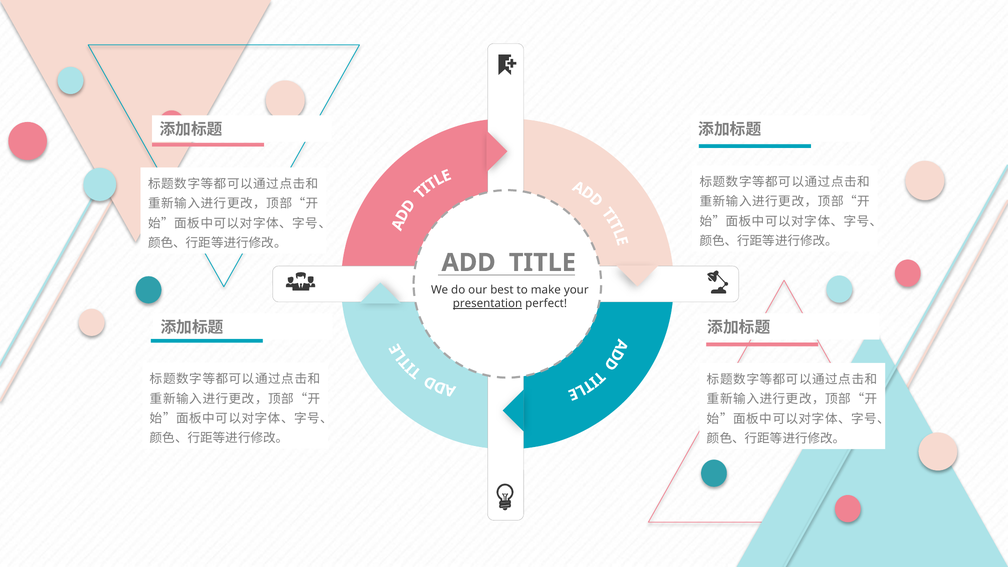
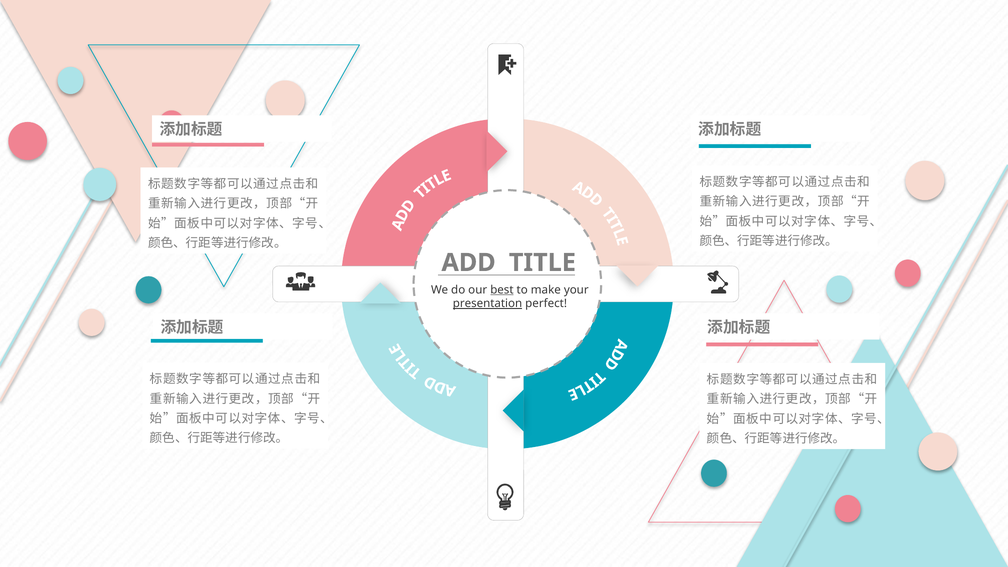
best underline: none -> present (502, 290)
